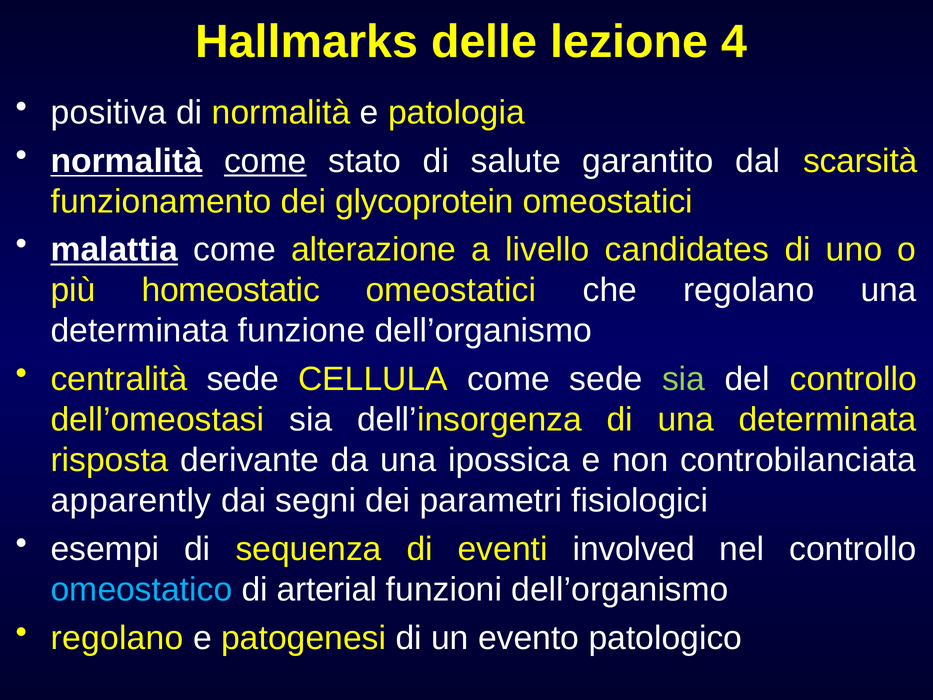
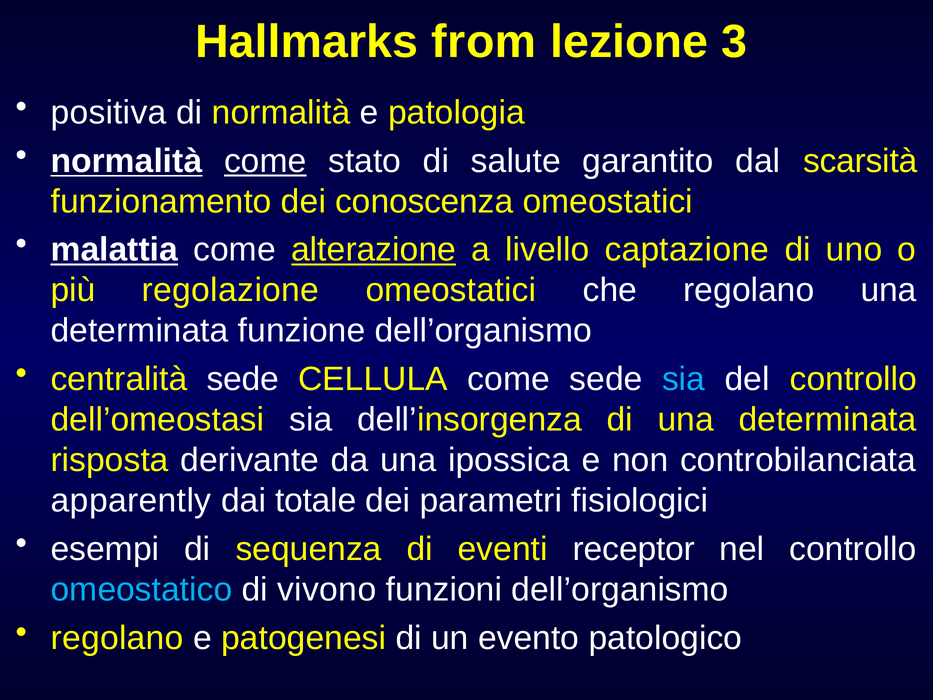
delle: delle -> from (484, 42)
4: 4 -> 3 (734, 42)
glycoprotein: glycoprotein -> conoscenza (424, 201)
alterazione underline: none -> present (374, 250)
candidates: candidates -> captazione (687, 250)
homeostatic: homeostatic -> regolazione (230, 290)
sia colour: light green -> light blue (684, 379)
segni: segni -> totale (316, 501)
involved: involved -> receptor (634, 549)
arterial: arterial -> vivono (327, 589)
